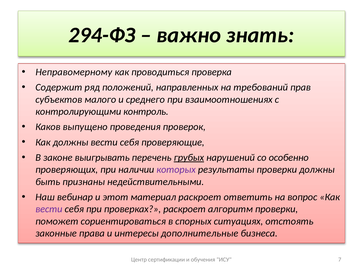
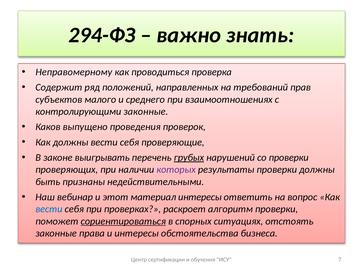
контролирующими контроль: контроль -> законные (146, 112)
со особенно: особенно -> проверки (289, 158)
материал раскроет: раскроет -> интересы (200, 197)
вести colour: purple -> blue (49, 209)
сориентироваться underline: none -> present (123, 221)
дополнительные: дополнительные -> обстоятельства (200, 234)
